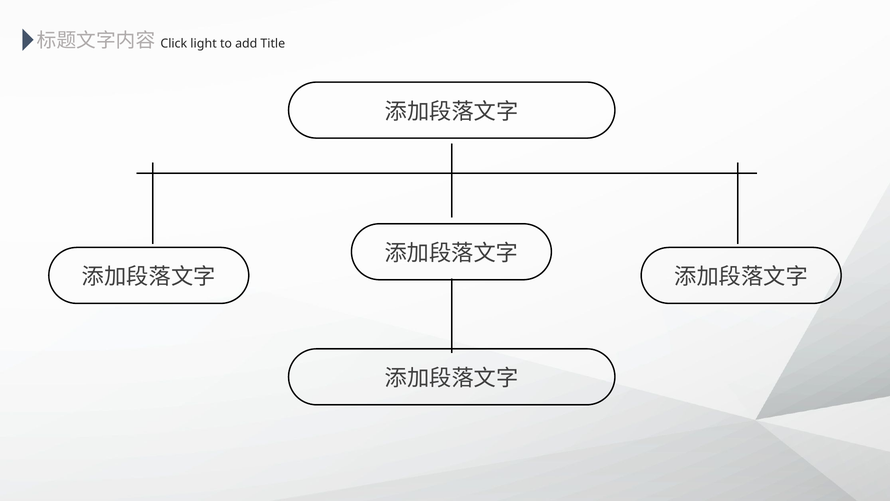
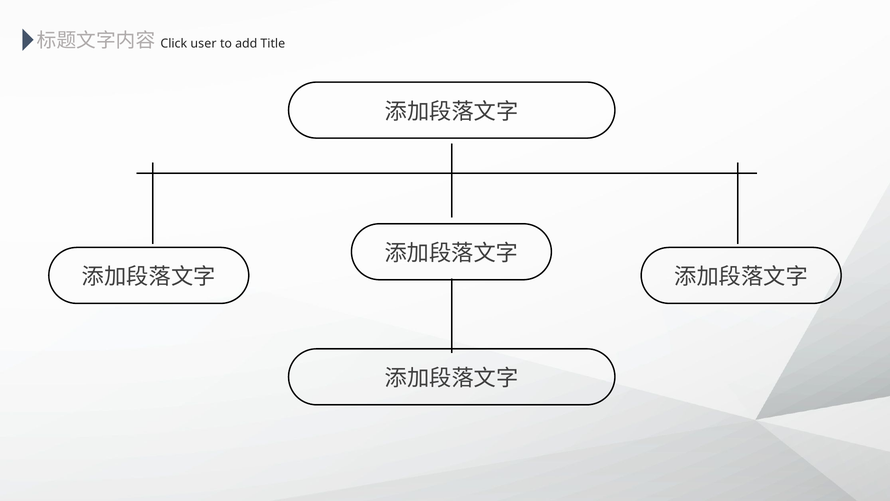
light: light -> user (203, 44)
